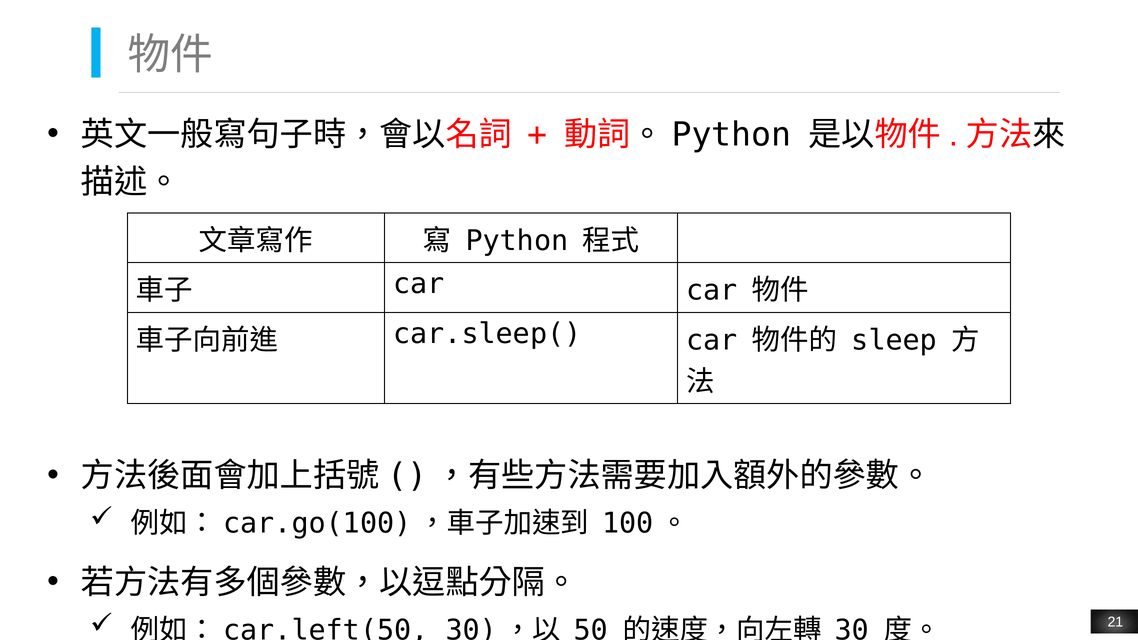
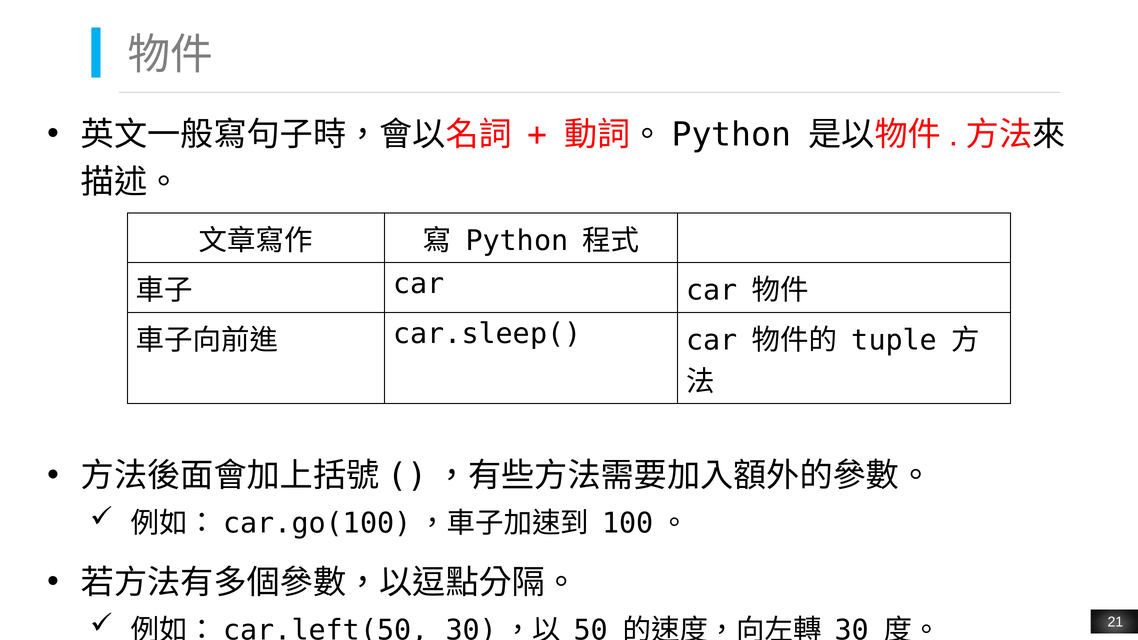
sleep: sleep -> tuple (894, 340)
